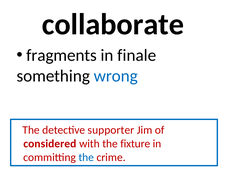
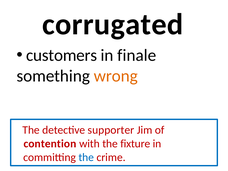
collaborate: collaborate -> corrugated (113, 24)
fragments: fragments -> customers (62, 55)
wrong colour: blue -> orange (116, 76)
considered: considered -> contention (50, 144)
